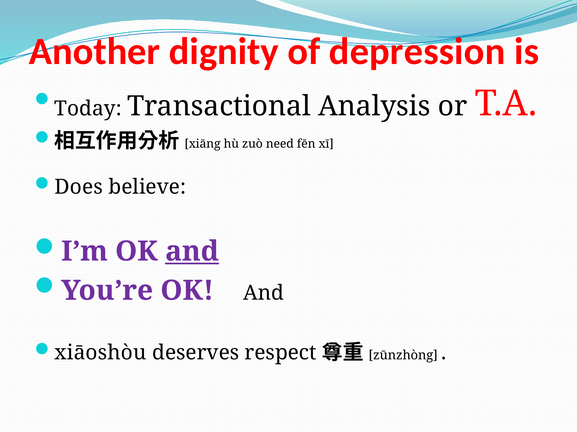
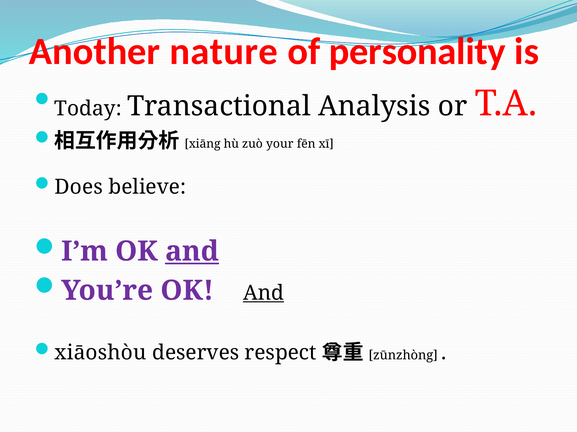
dignity: dignity -> nature (224, 52)
depression: depression -> personality (417, 52)
need: need -> your (280, 144)
And underline: none -> present (264, 293)
